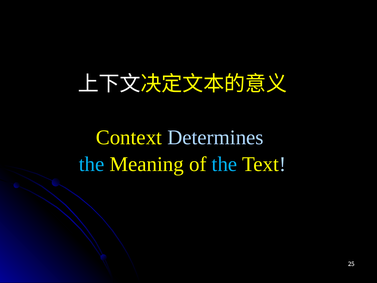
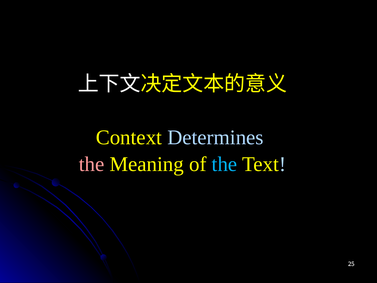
the colour: light blue -> pink (92, 164)
